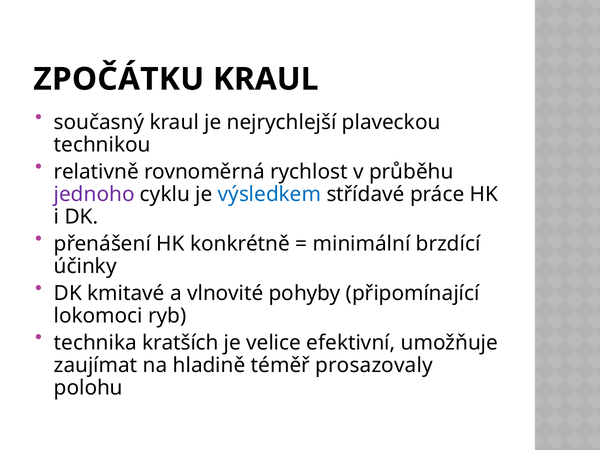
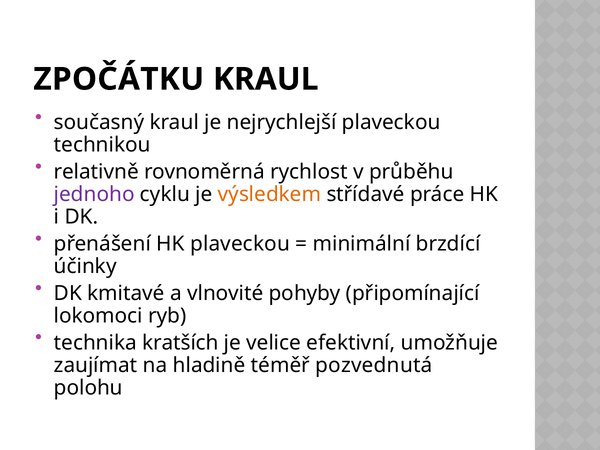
výsledkem colour: blue -> orange (269, 194)
HK konkrétně: konkrétně -> plaveckou (240, 244)
prosazovaly: prosazovaly -> pozvednutá (374, 365)
